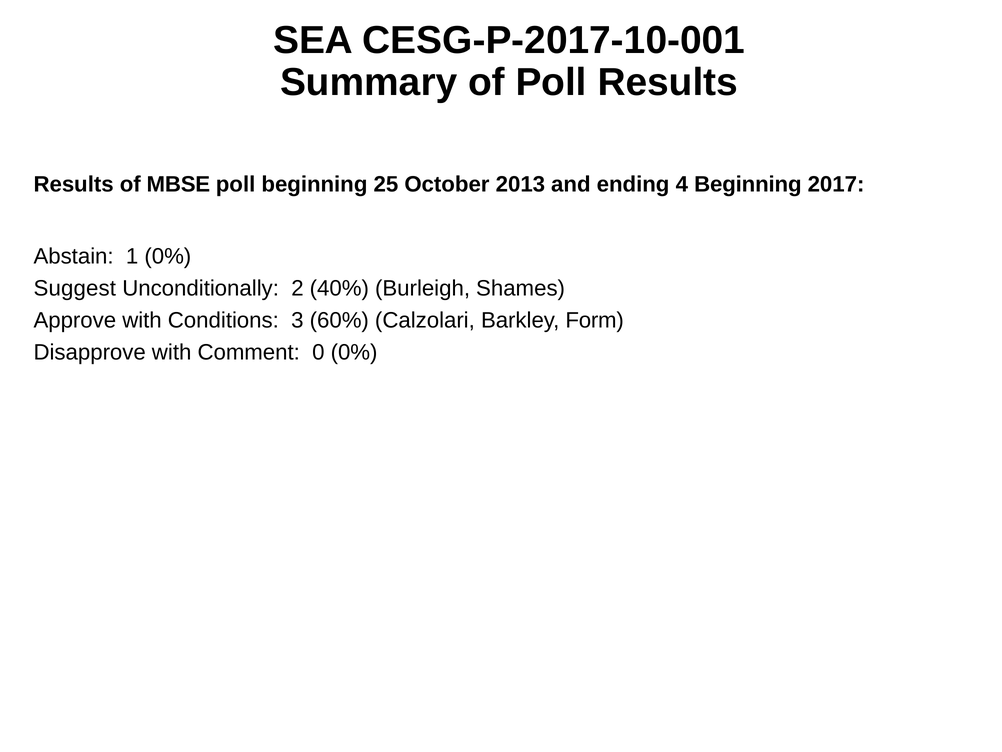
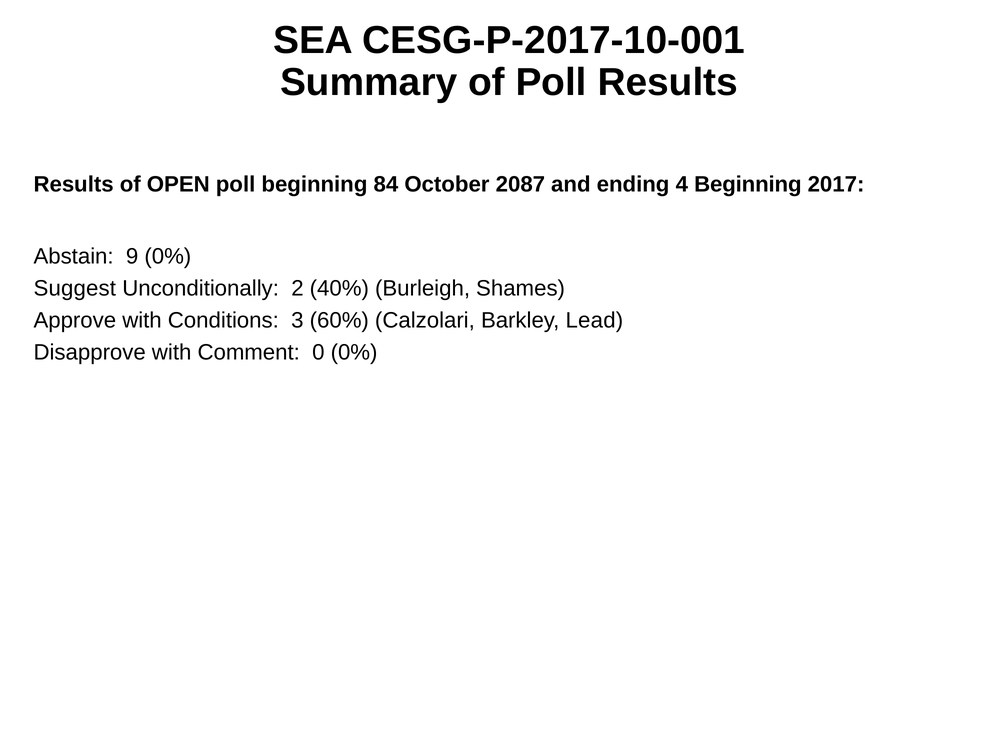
MBSE: MBSE -> OPEN (178, 184)
25: 25 -> 84 (386, 184)
2013: 2013 -> 2087 (520, 184)
1: 1 -> 9 (132, 256)
Form: Form -> Lead (594, 320)
